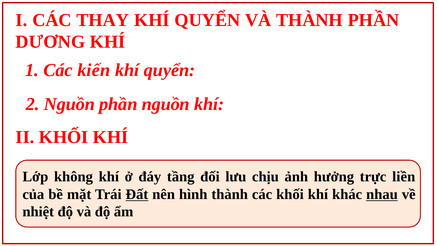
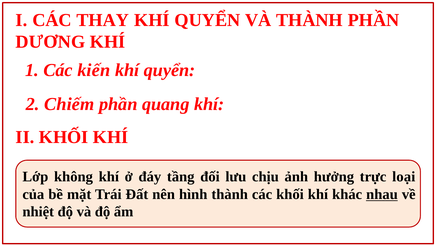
2 Nguồn: Nguồn -> Chiếm (69, 104)
phần nguồn: nguồn -> quang (166, 104)
liền: liền -> loại (404, 177)
Đất underline: present -> none (137, 194)
